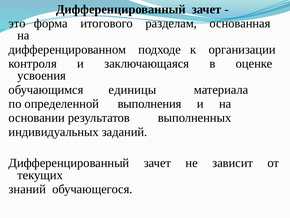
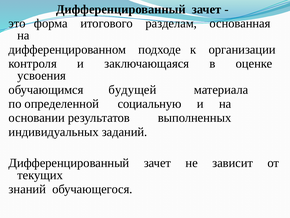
единицы: единицы -> будущей (132, 89)
выполнения: выполнения -> социальную (150, 104)
